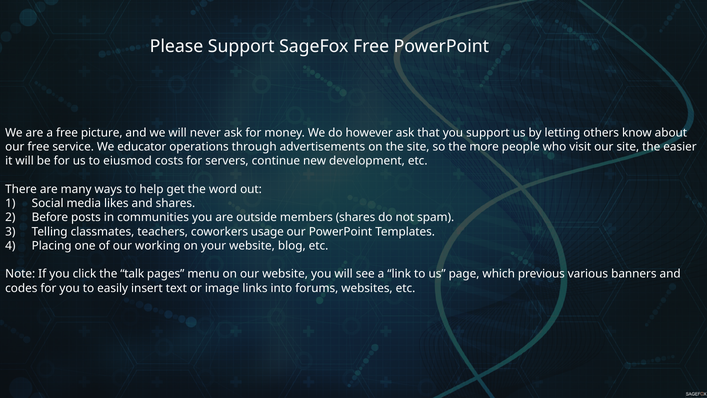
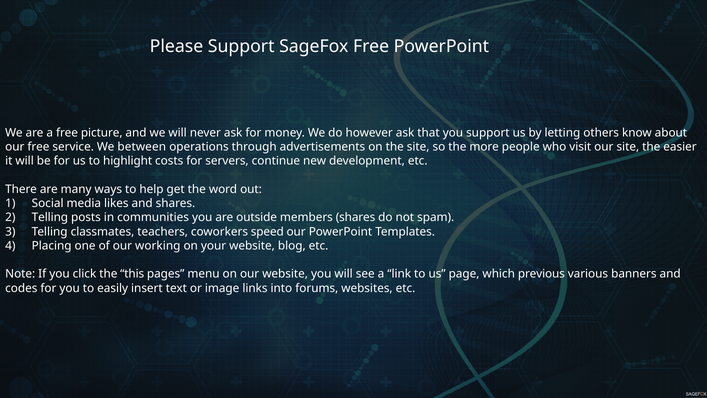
educator: educator -> between (142, 147)
eiusmod: eiusmod -> highlight (128, 161)
Before: Before -> Telling (50, 217)
usage: usage -> speed (267, 231)
talk: talk -> this (132, 274)
